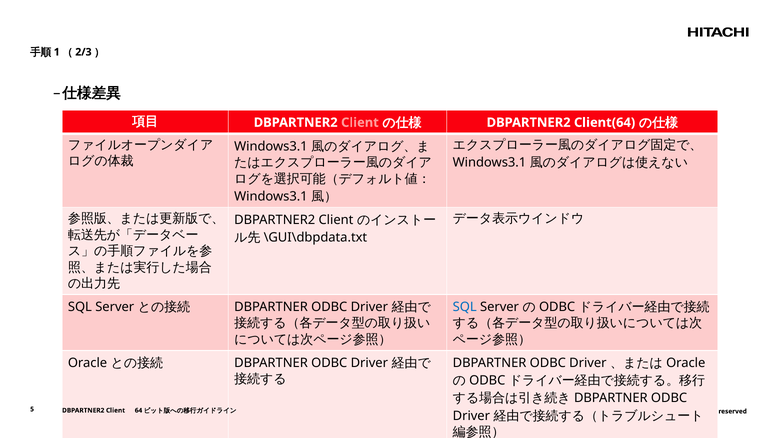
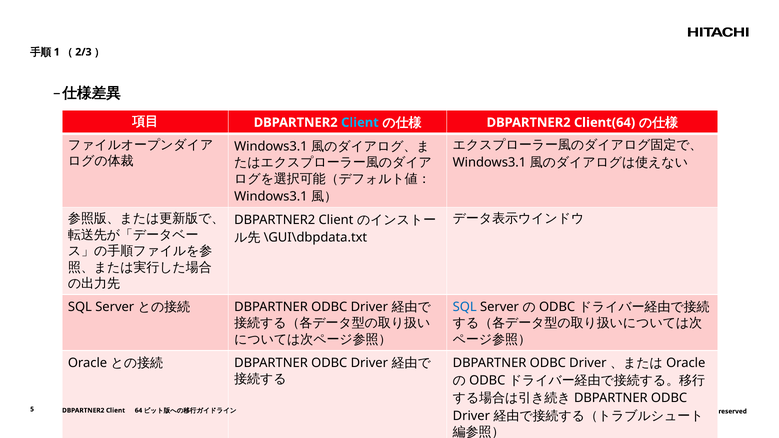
Client colour: pink -> light blue (360, 123)
